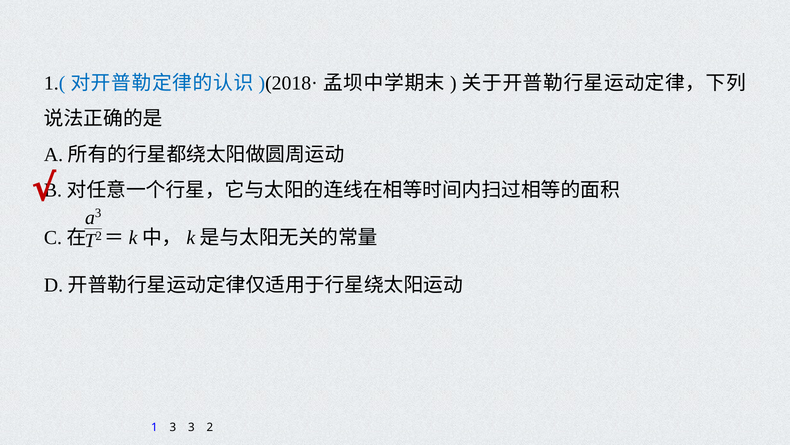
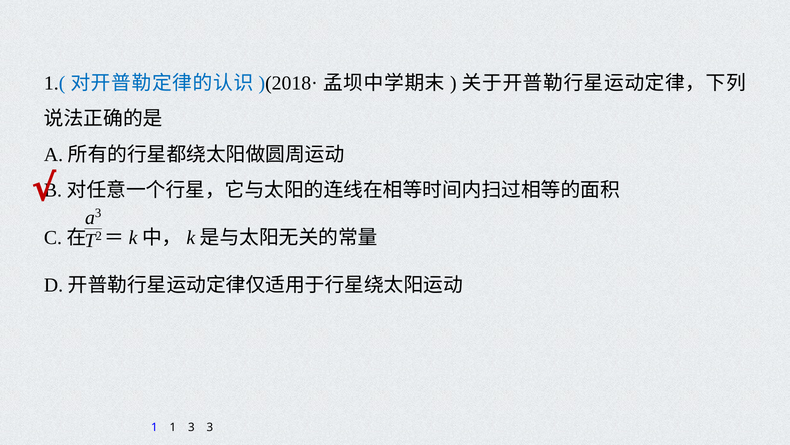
1 3: 3 -> 1 (173, 427)
3 2: 2 -> 3 (210, 427)
